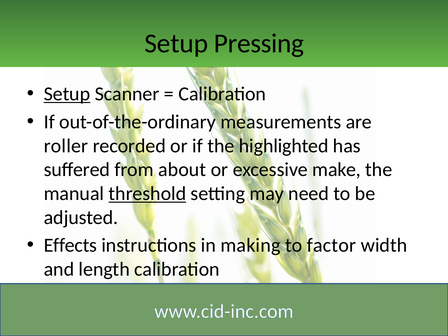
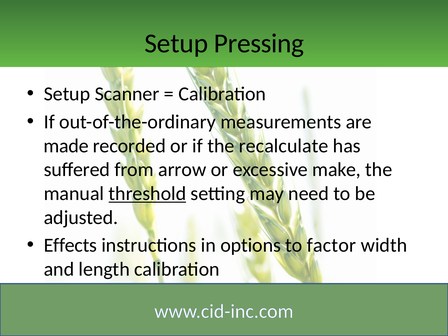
Setup underline: present -> none (67, 94)
roller: roller -> made (66, 146)
highlighted: highlighted -> recalculate (284, 146)
about: about -> arrow (182, 170)
making: making -> options (251, 245)
